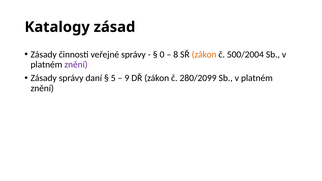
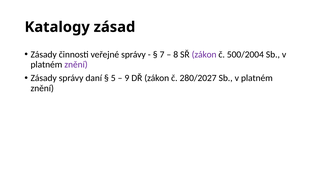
0: 0 -> 7 (162, 54)
zákon colour: orange -> purple (204, 54)
280/2099: 280/2099 -> 280/2027 (198, 78)
